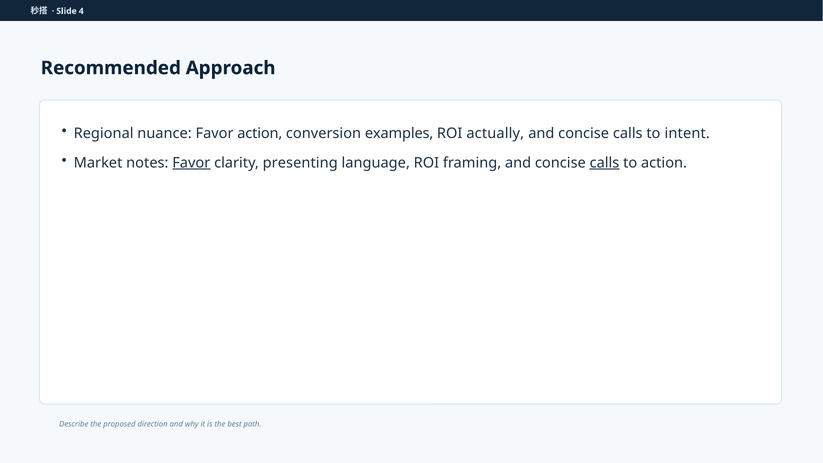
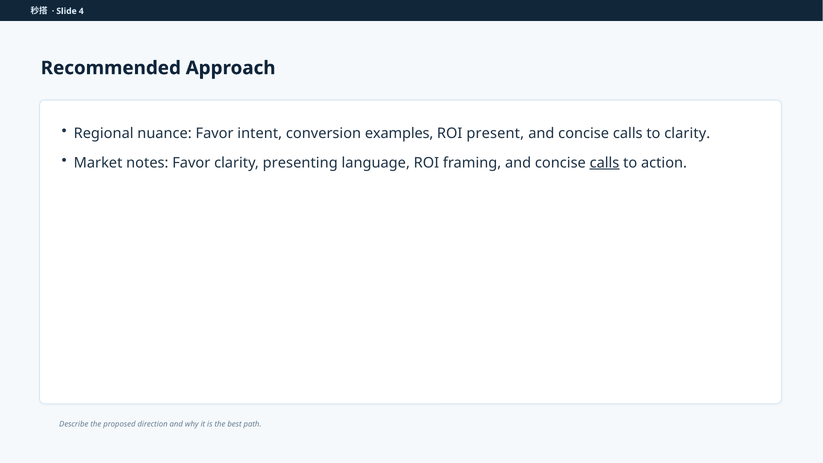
Favor action: action -> intent (260, 133)
actually: actually -> present (495, 133)
to intent: intent -> clarity (687, 133)
Favor underline: present -> none (191, 163)
